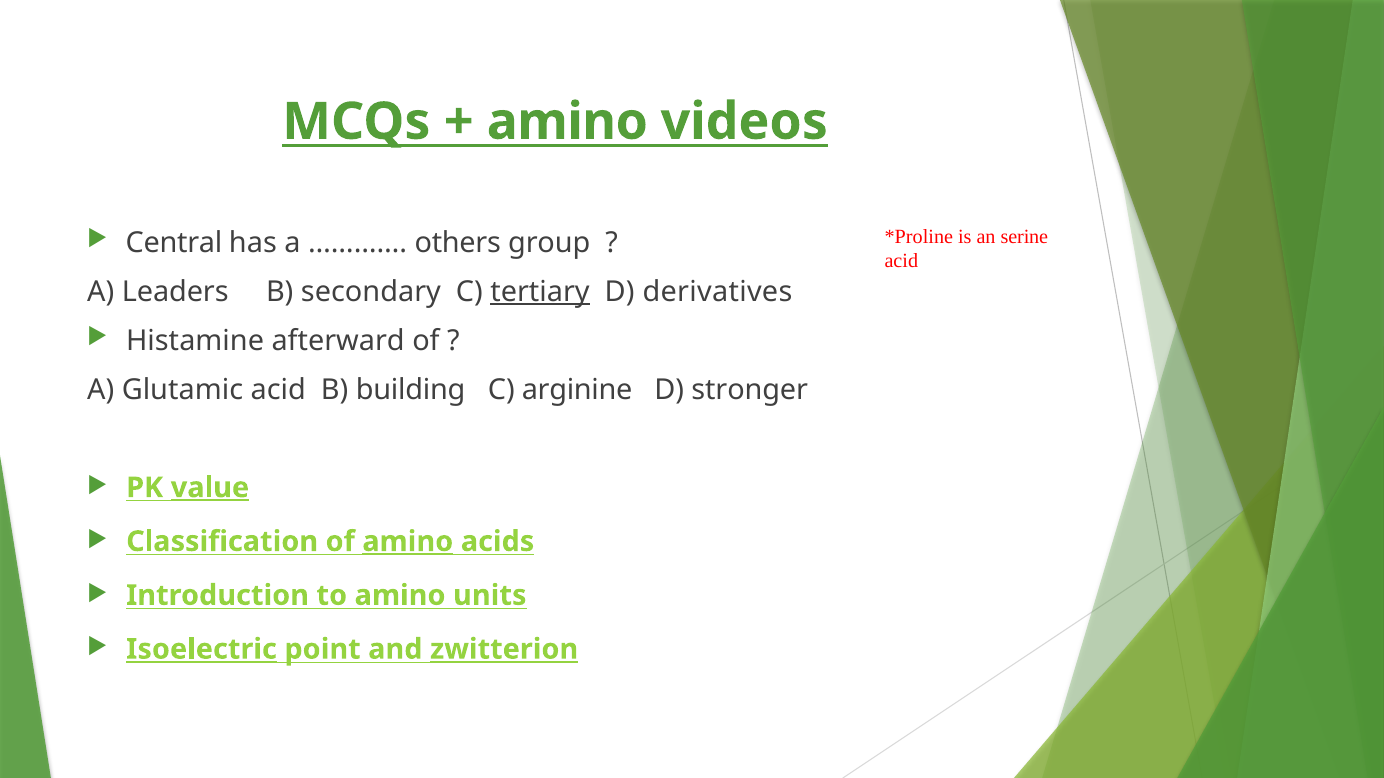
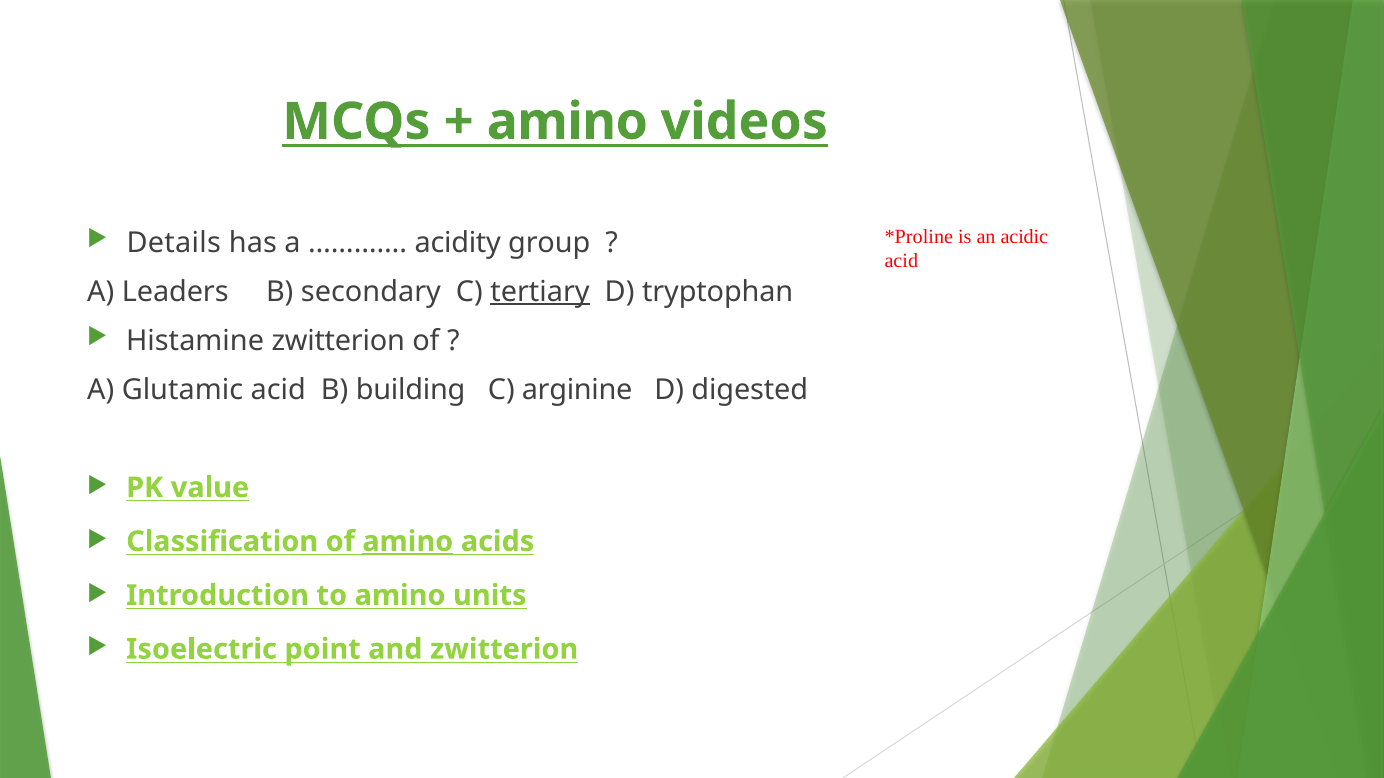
serine: serine -> acidic (1024, 237)
Central: Central -> Details (174, 243)
others: others -> acidity (458, 243)
derivatives: derivatives -> tryptophan (718, 292)
Histamine afterward: afterward -> zwitterion (338, 341)
stronger: stronger -> digested (750, 390)
value underline: present -> none (210, 488)
Isoelectric underline: present -> none (202, 650)
zwitterion underline: present -> none (504, 650)
